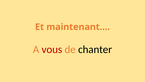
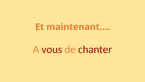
chanter colour: black -> red (95, 49)
